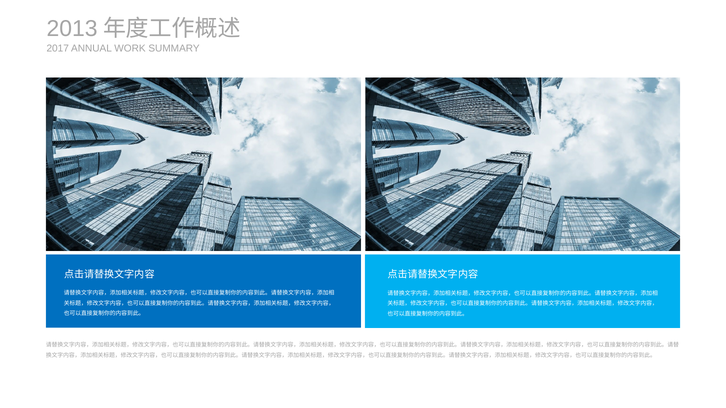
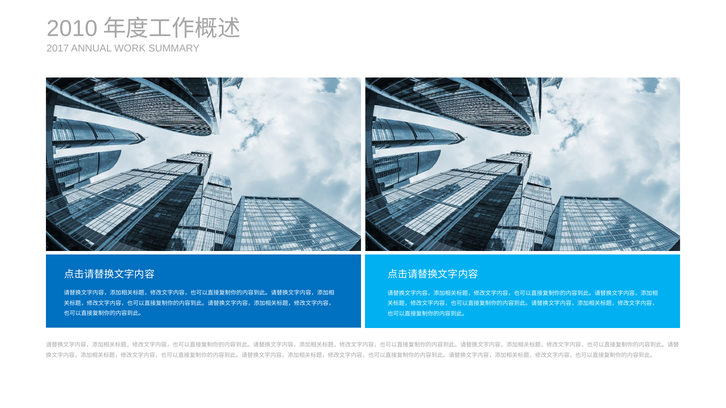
2013: 2013 -> 2010 (72, 29)
